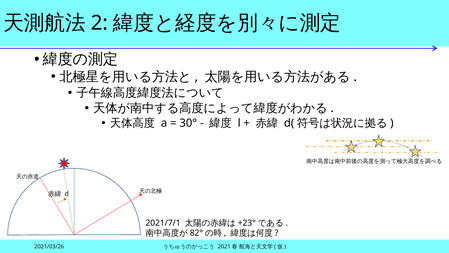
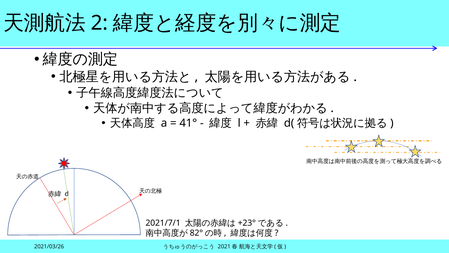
30°: 30° -> 41° (188, 123)
